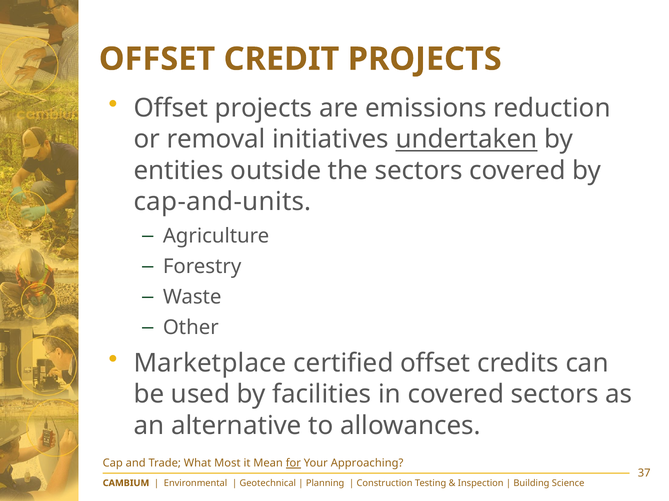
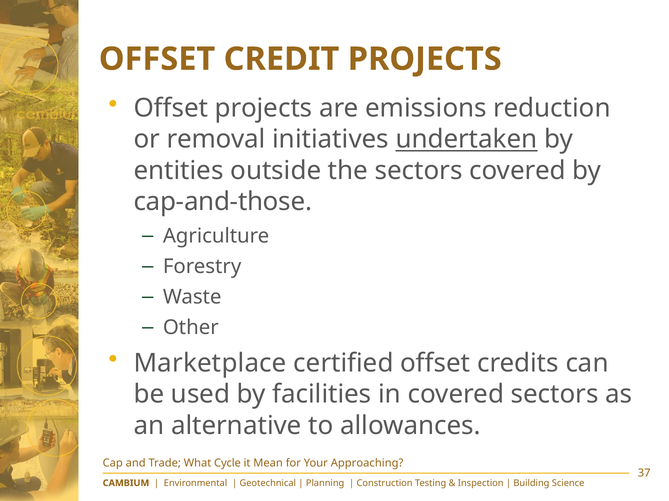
cap-and-units: cap-and-units -> cap-and-those (223, 202)
Most: Most -> Cycle (227, 464)
for underline: present -> none (293, 464)
